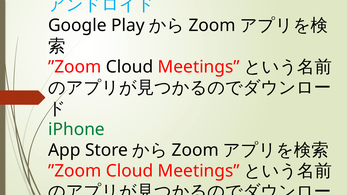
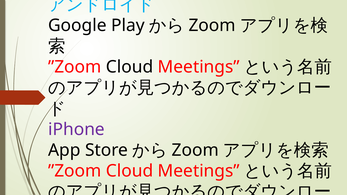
iPhone colour: green -> purple (76, 129)
